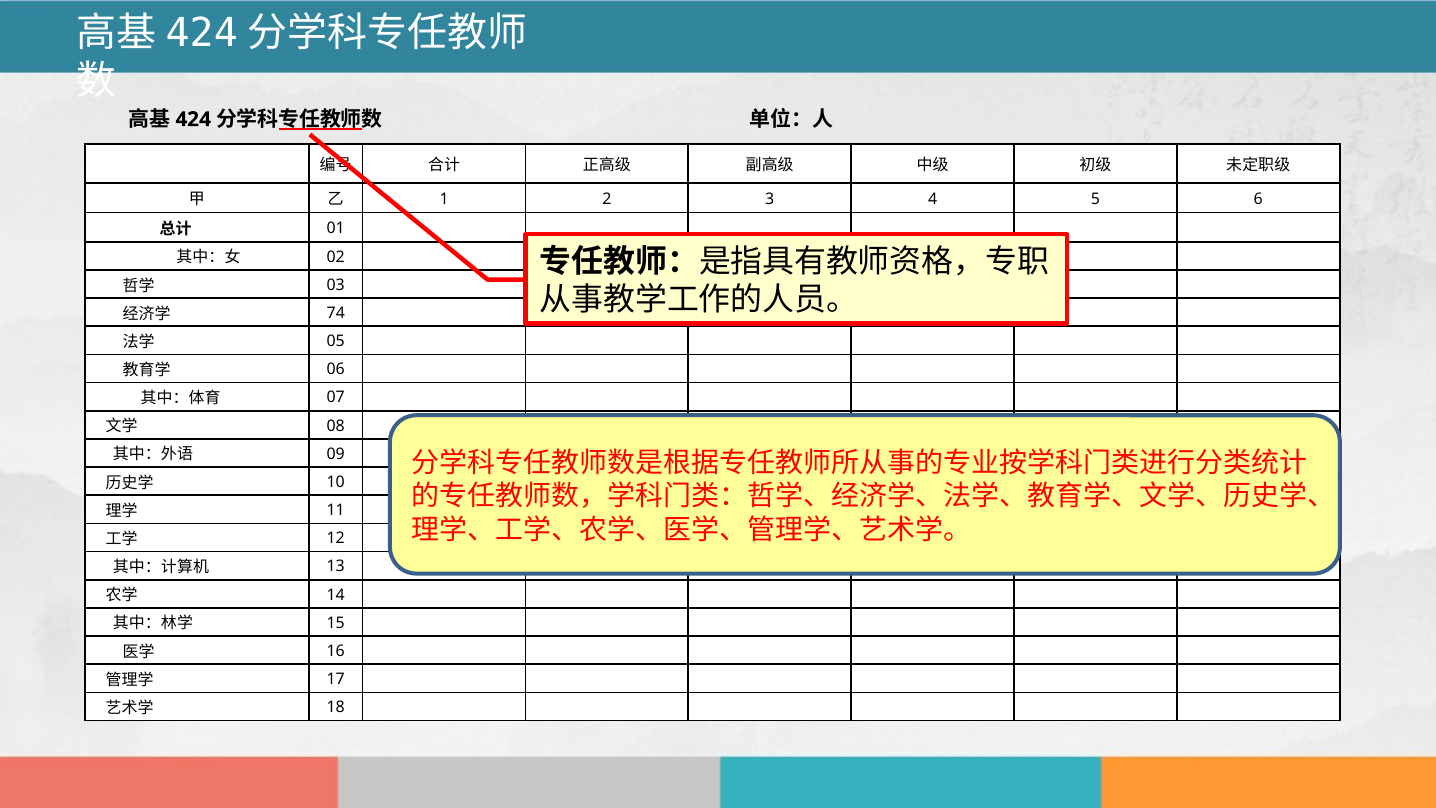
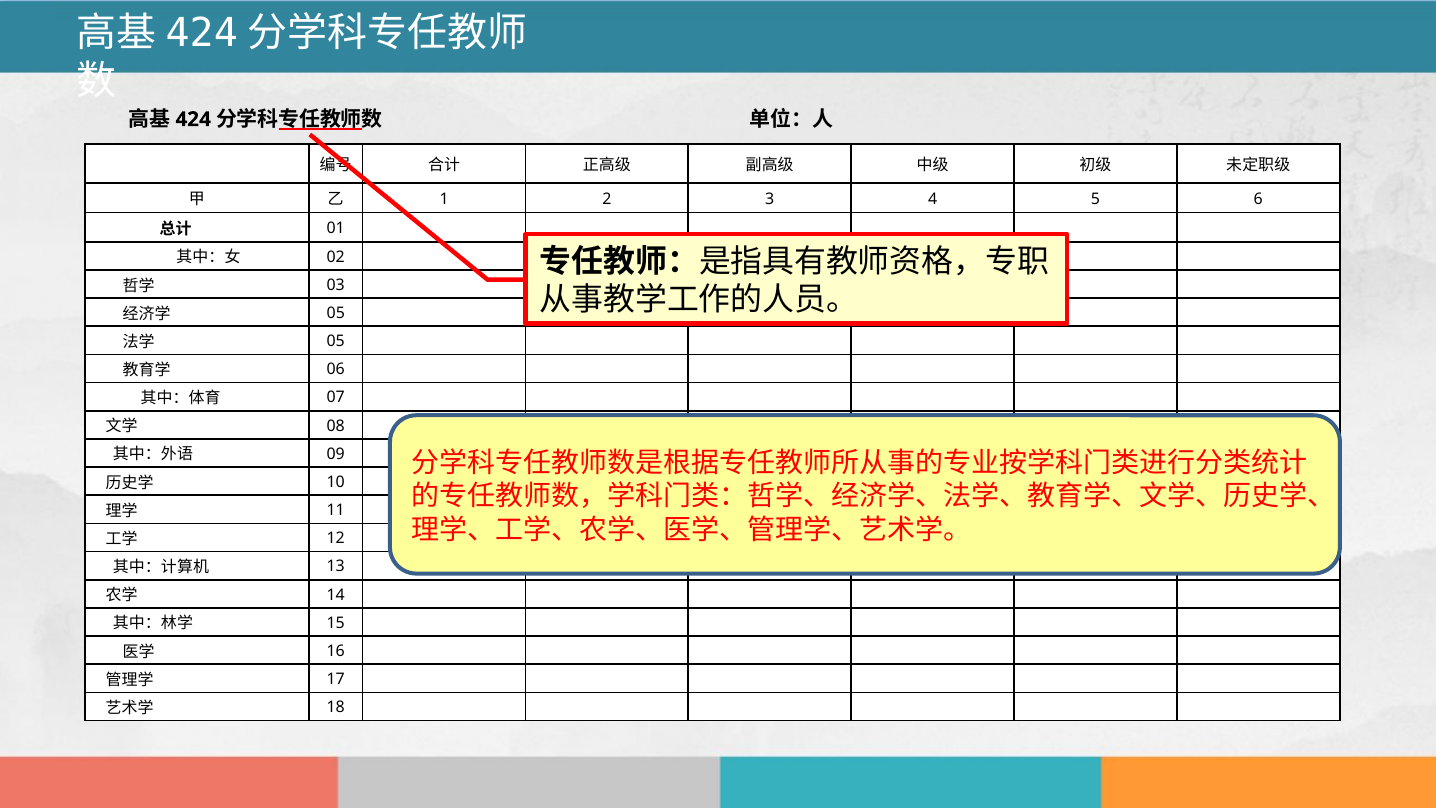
74: 74 -> 05 (336, 313)
